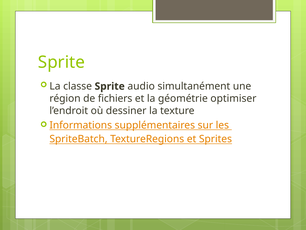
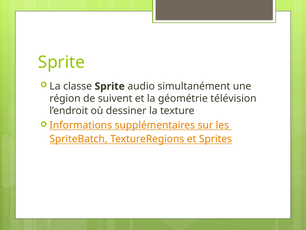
fichiers: fichiers -> suivent (115, 98)
optimiser: optimiser -> télévision (233, 98)
